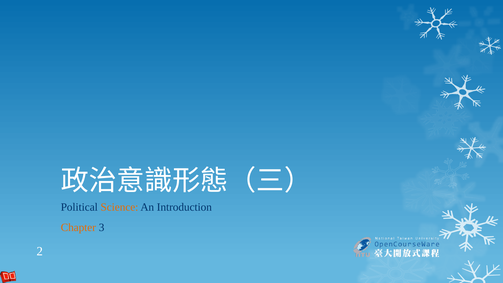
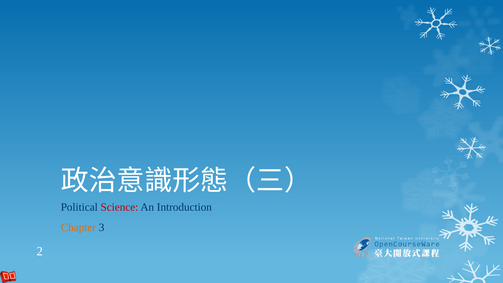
Science colour: orange -> red (119, 207)
